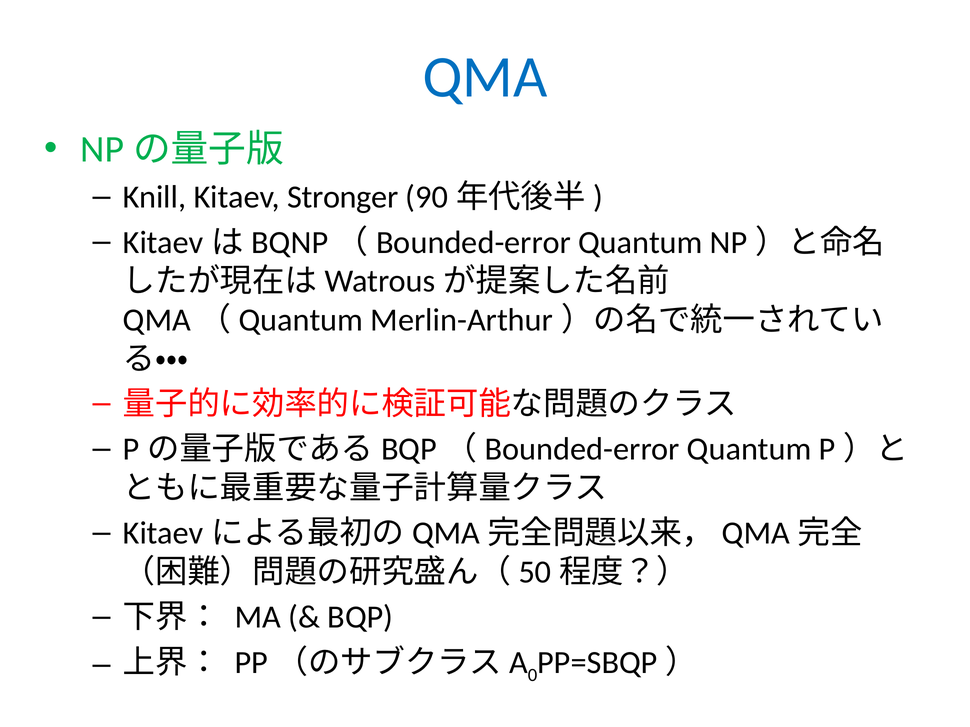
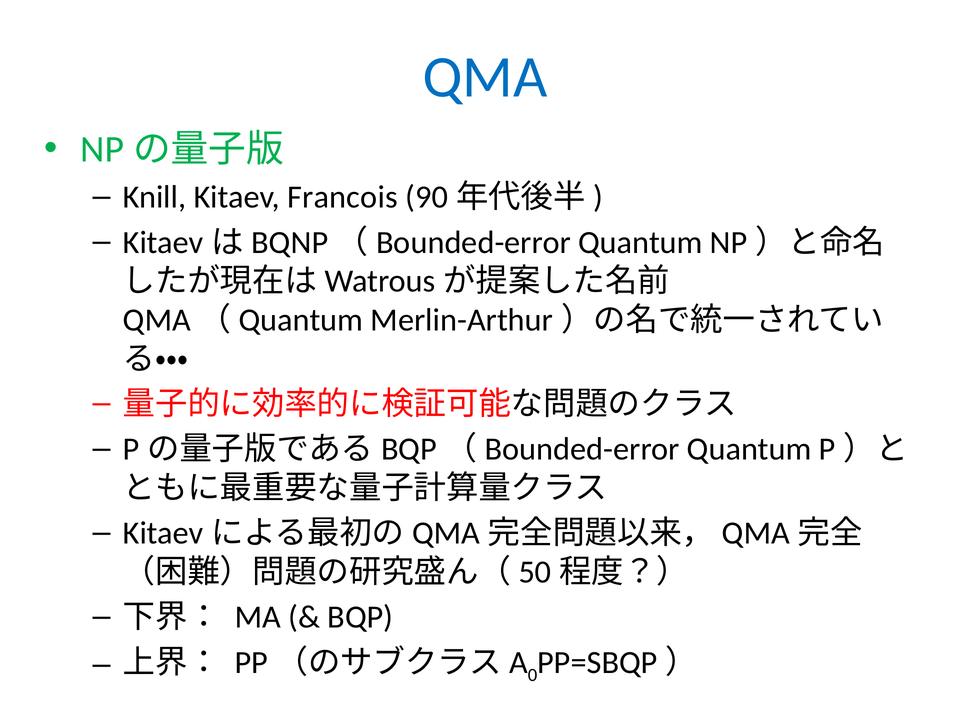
Stronger: Stronger -> Francois (342, 197)
